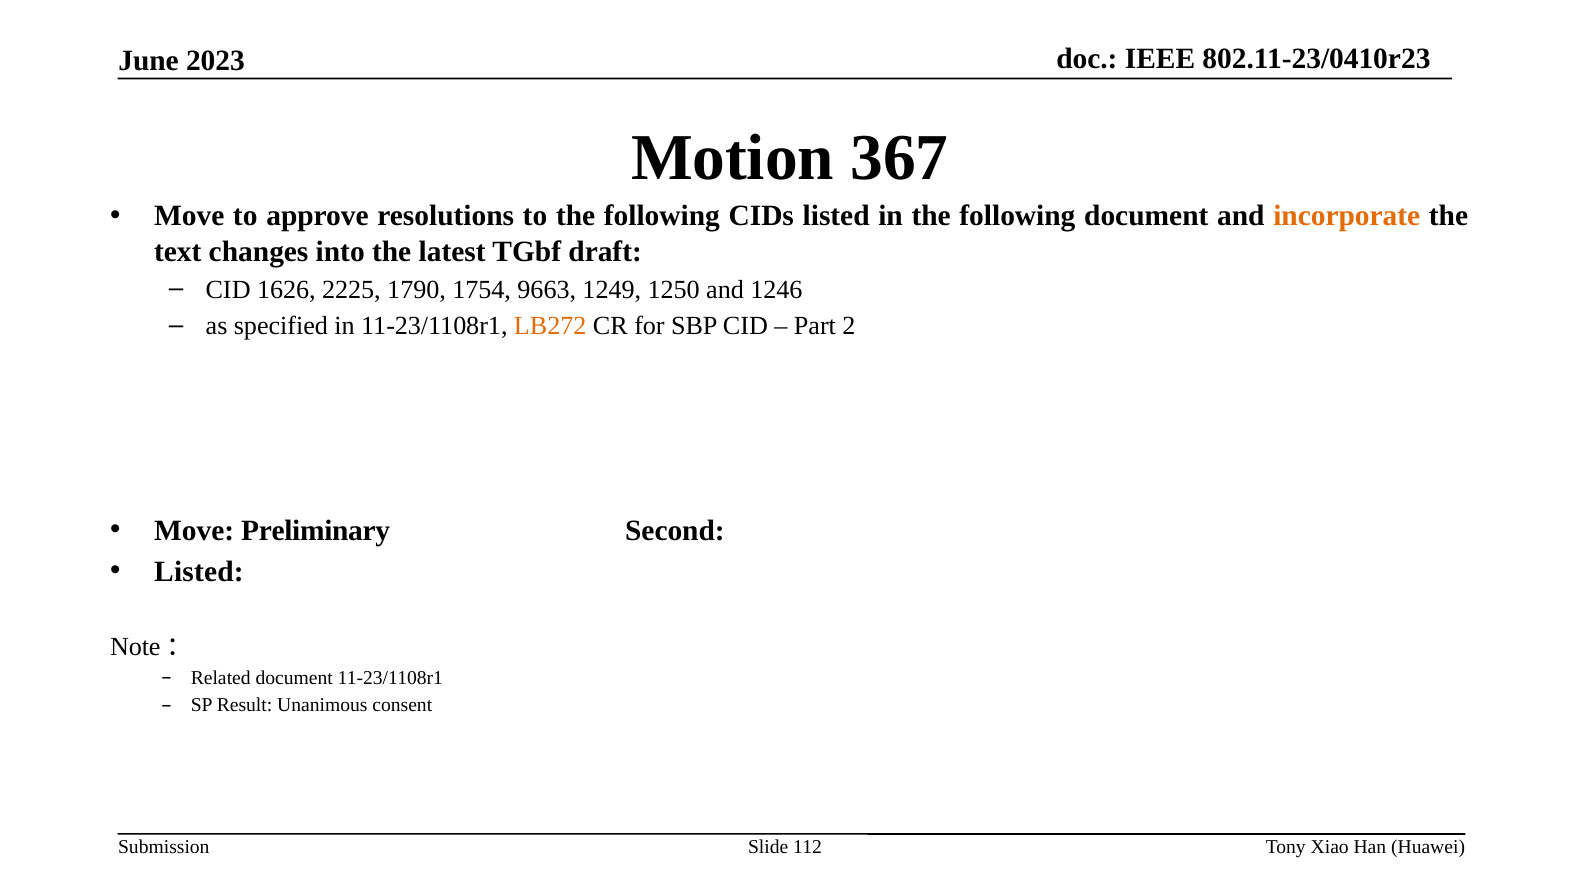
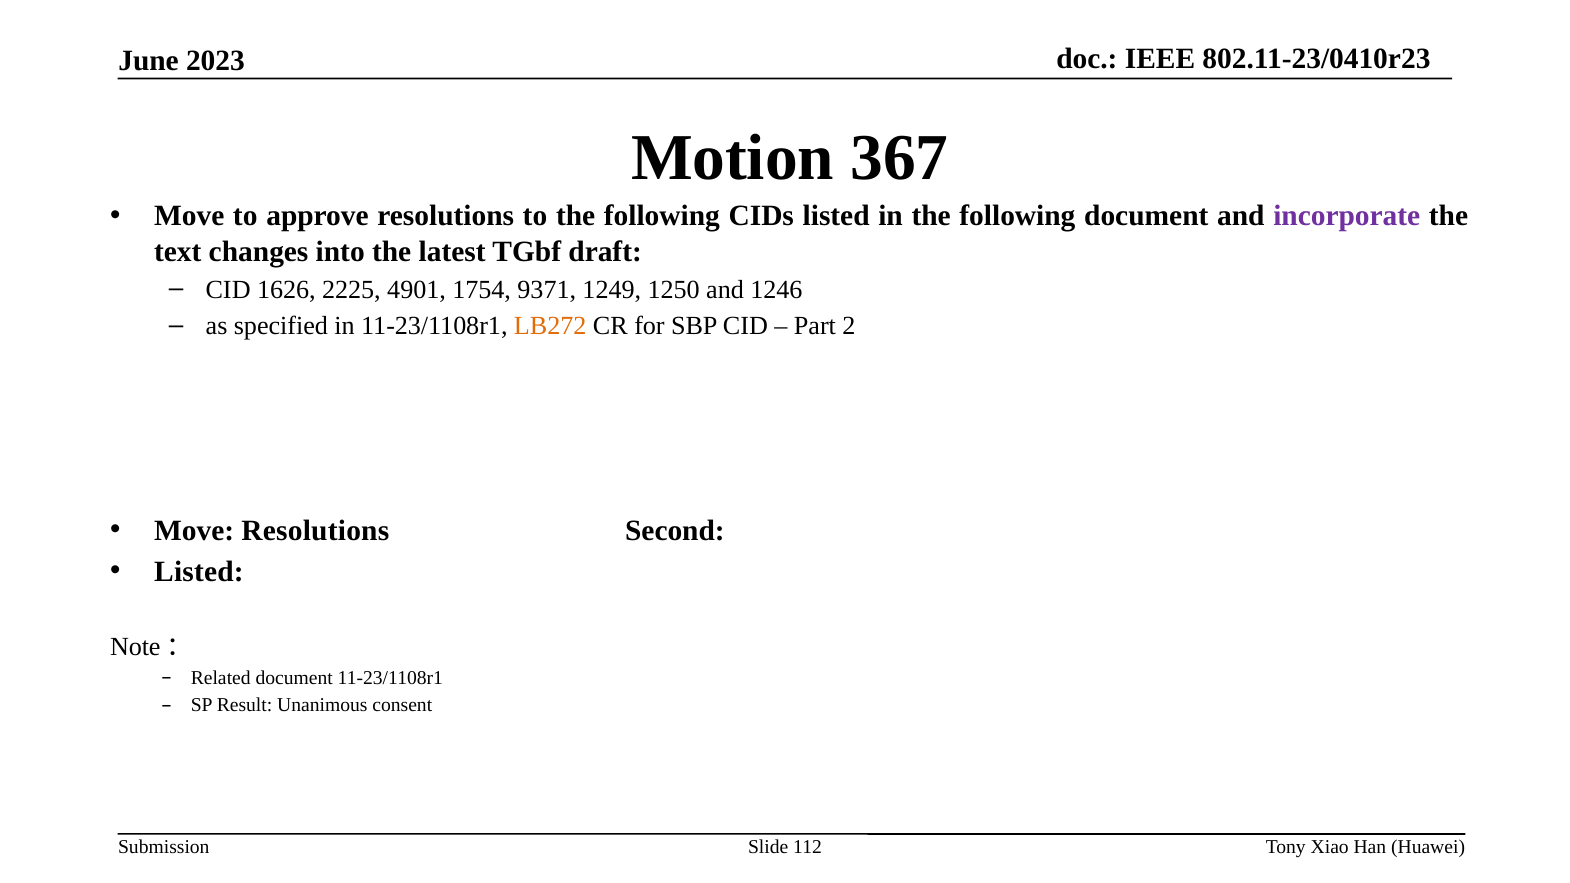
incorporate colour: orange -> purple (1347, 216)
1790: 1790 -> 4901 (417, 290)
9663: 9663 -> 9371 (547, 290)
Move Preliminary: Preliminary -> Resolutions (315, 531)
